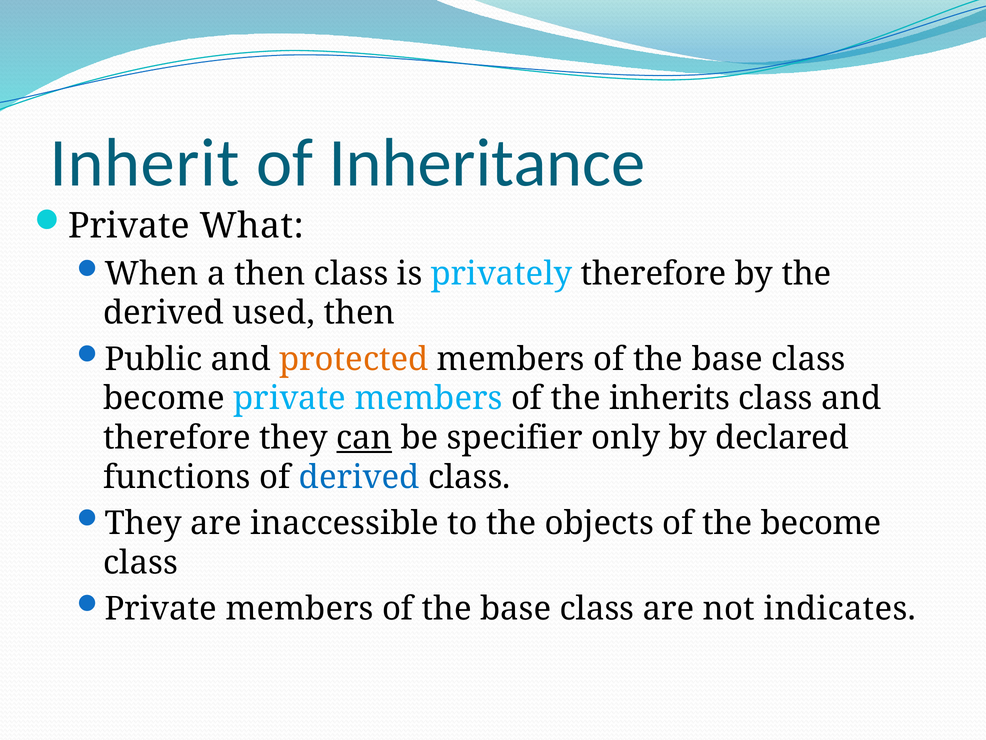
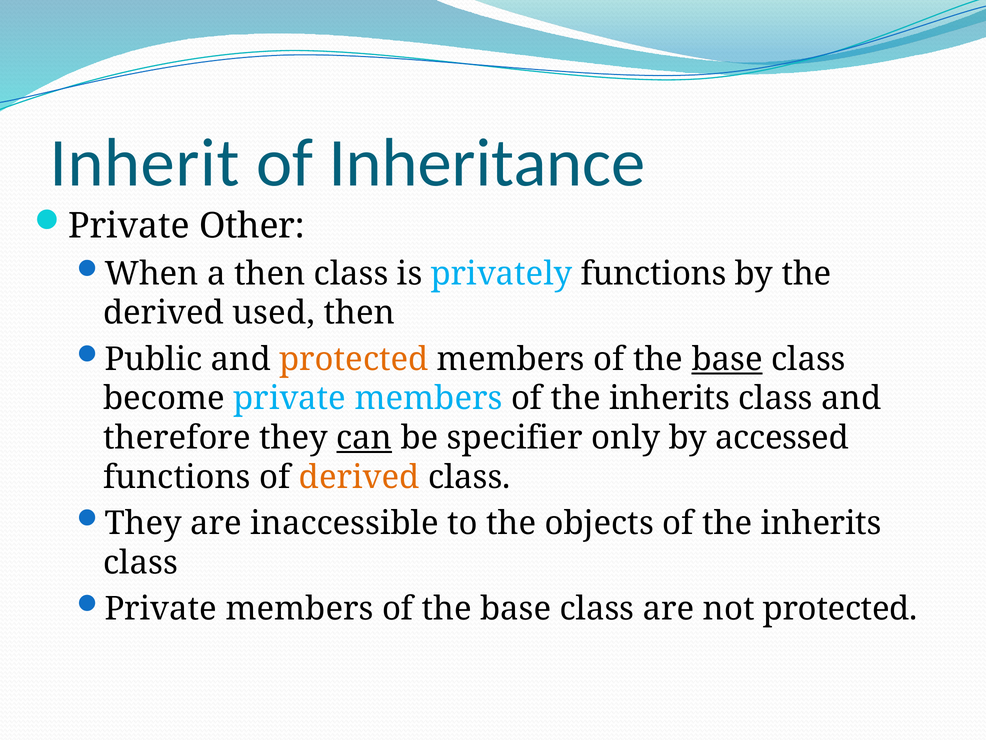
What: What -> Other (252, 226)
privately therefore: therefore -> functions (654, 273)
base underline: none -> present (727, 359)
declared: declared -> accessed (782, 438)
derived colour: blue -> orange (359, 477)
objects of the become: become -> inherits (821, 523)
not indicates: indicates -> protected (840, 609)
